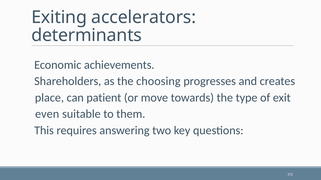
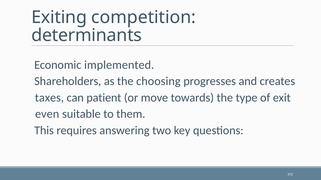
accelerators: accelerators -> competition (144, 17)
achievements: achievements -> implemented (119, 65)
place: place -> taxes (49, 98)
